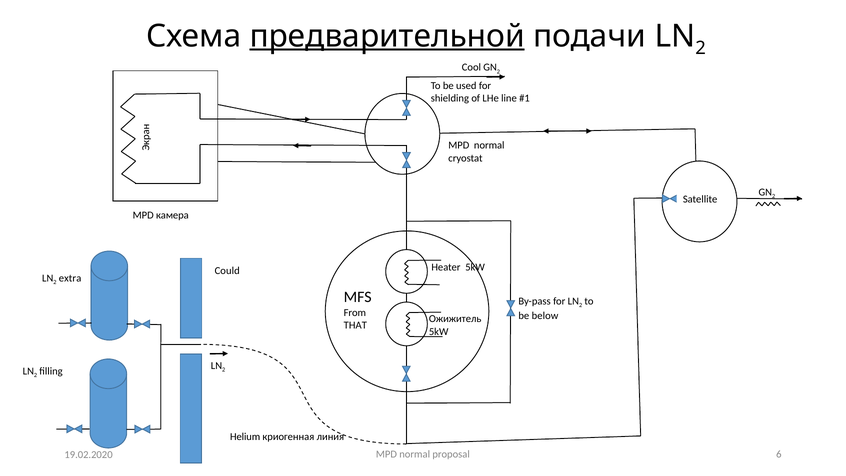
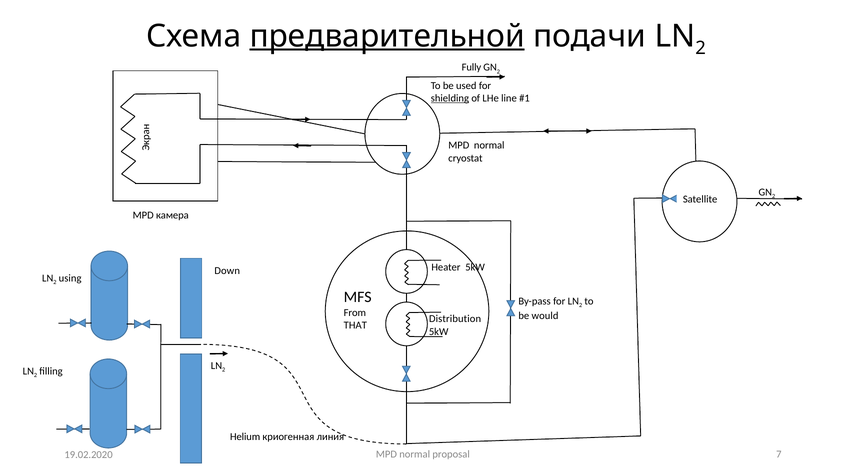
Cool: Cool -> Fully (471, 67)
shielding underline: none -> present (450, 98)
Could: Could -> Down (227, 271)
extra: extra -> using (70, 278)
below: below -> would (545, 315)
Ожижитель: Ожижитель -> Distribution (455, 319)
6: 6 -> 7 (779, 454)
